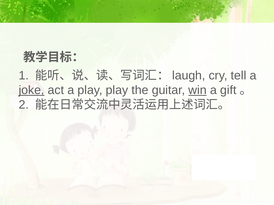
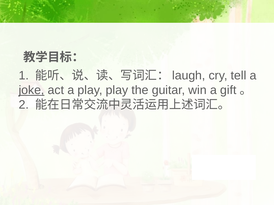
win underline: present -> none (198, 90)
